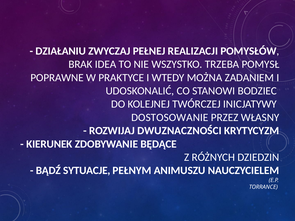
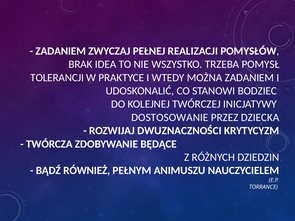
DZIAŁANIU: DZIAŁANIU -> ZADANIEM (61, 51)
POPRAWNE: POPRAWNE -> TOLERANCJI (57, 78)
WŁASNY: WŁASNY -> DZIECKA (260, 118)
KIERUNEK: KIERUNEK -> TWÓRCZA (49, 144)
SYTUACJE: SYTUACJE -> RÓWNIEŻ (87, 171)
